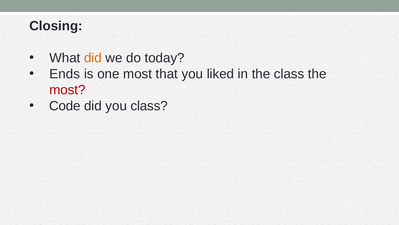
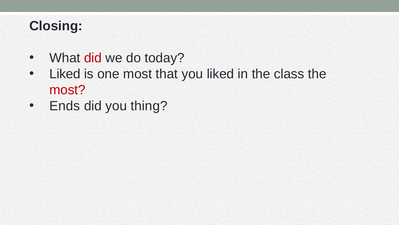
did colour: orange -> red (93, 58)
Ends: Ends -> Liked (65, 74)
Code: Code -> Ends (65, 106)
you class: class -> thing (149, 106)
